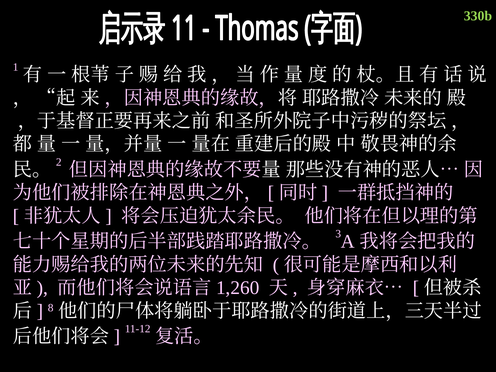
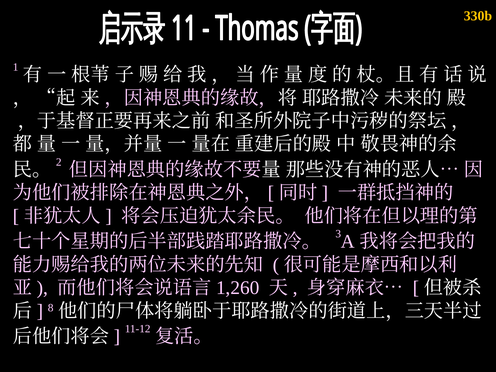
330b colour: light green -> yellow (478, 16)
